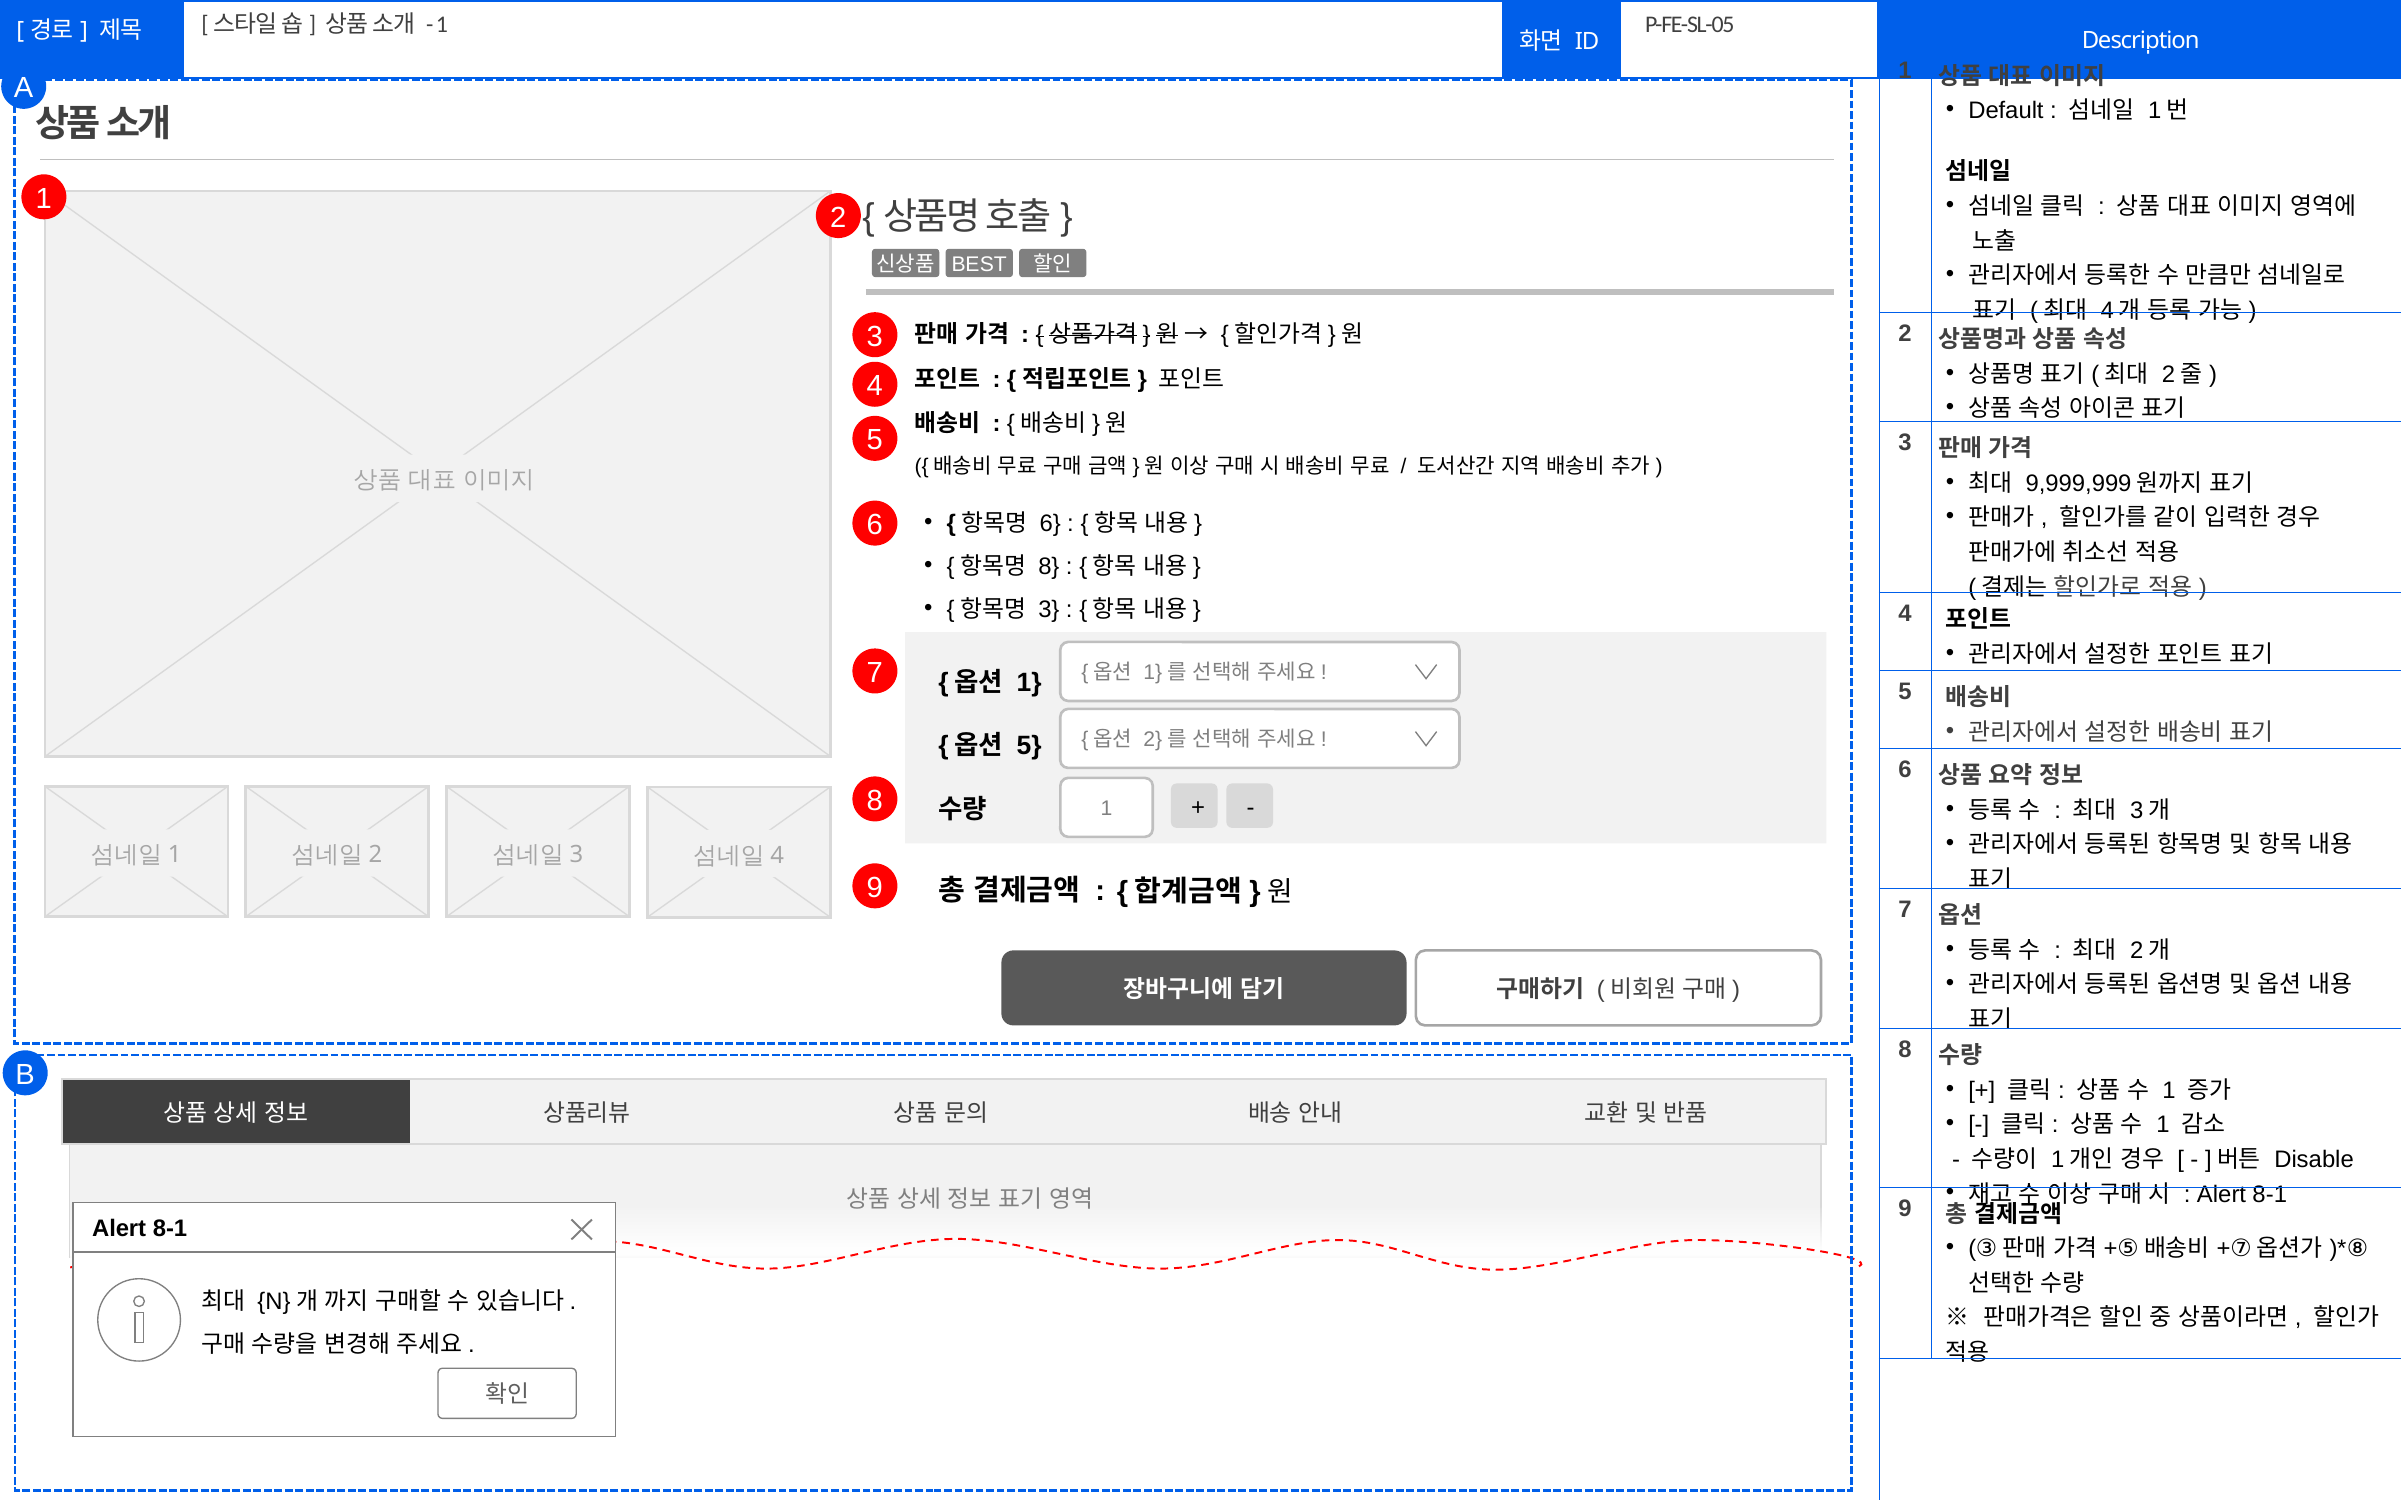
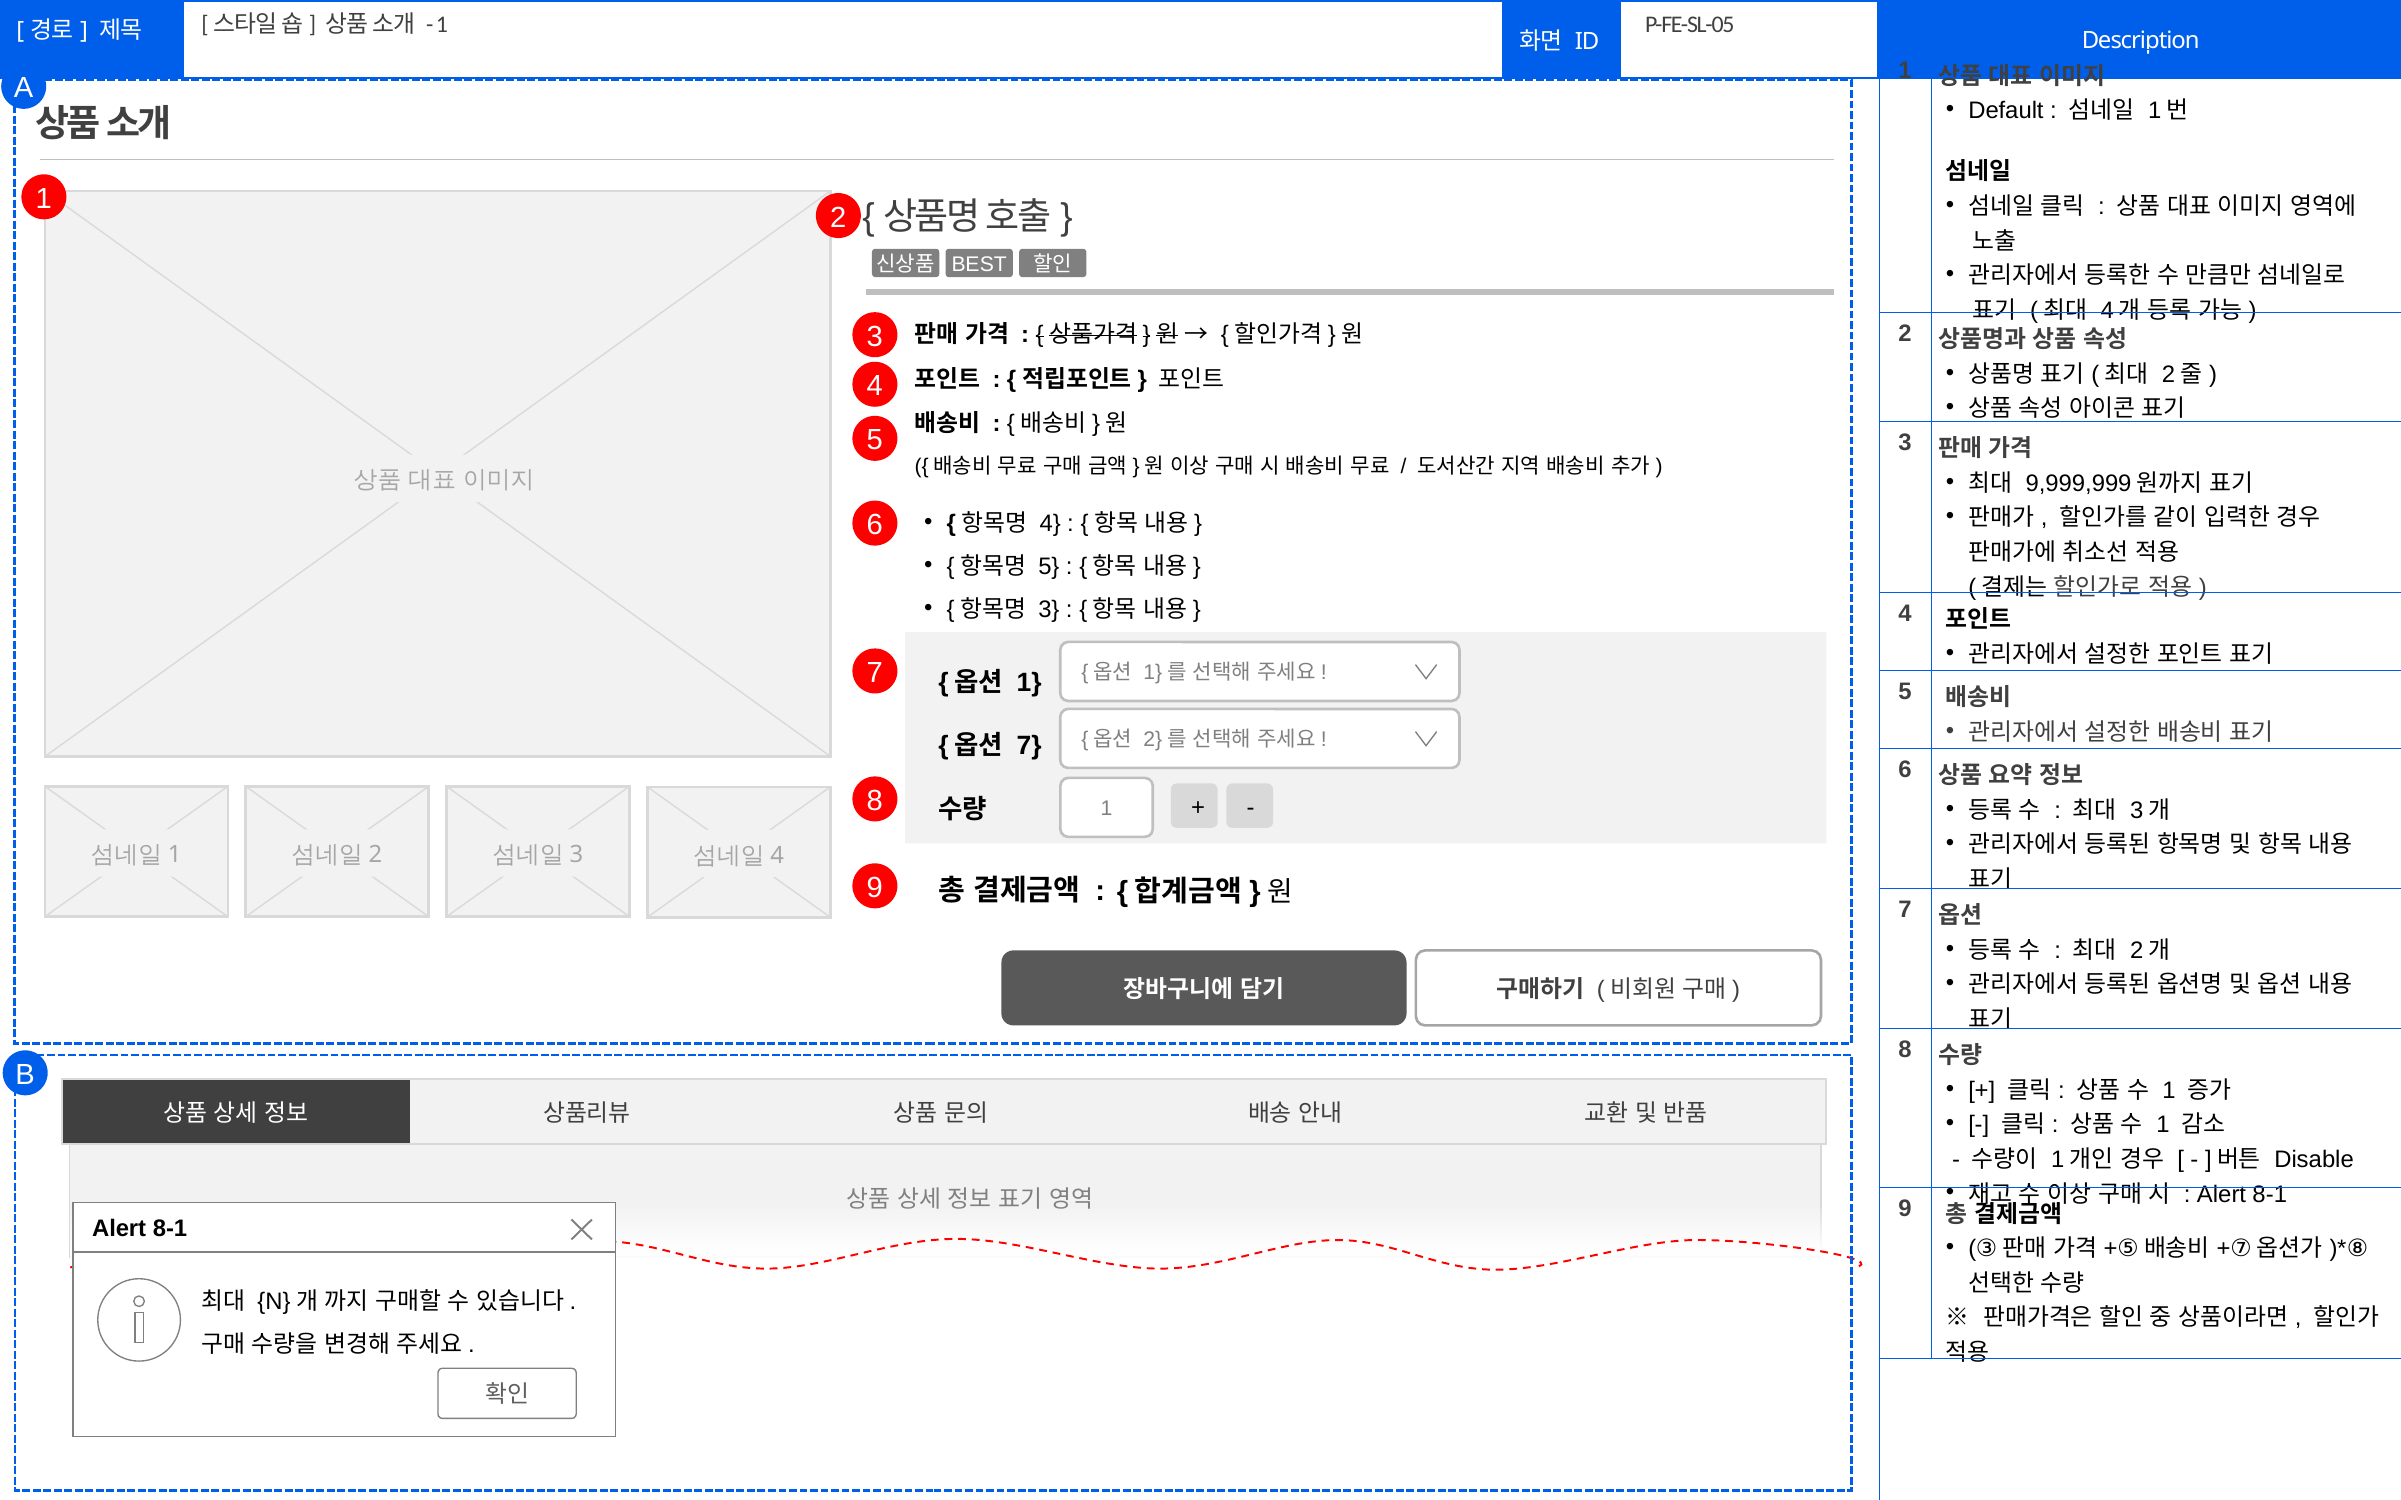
6: 6 -> 4 (1050, 523)
8: 8 -> 5 (1049, 566)
5: 5 -> 7 (1029, 746)
